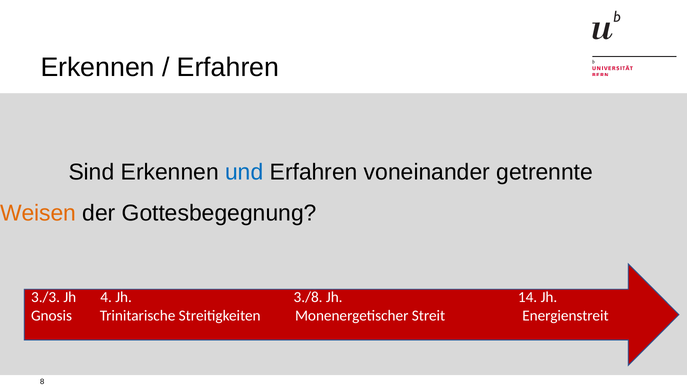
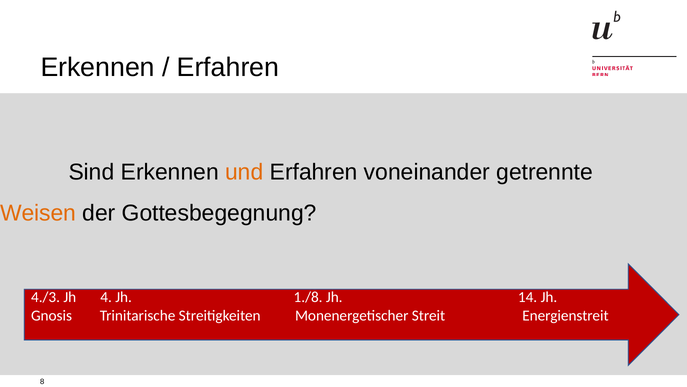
und colour: blue -> orange (244, 172)
3./3: 3./3 -> 4./3 (46, 297)
3./8: 3./8 -> 1./8 (308, 297)
